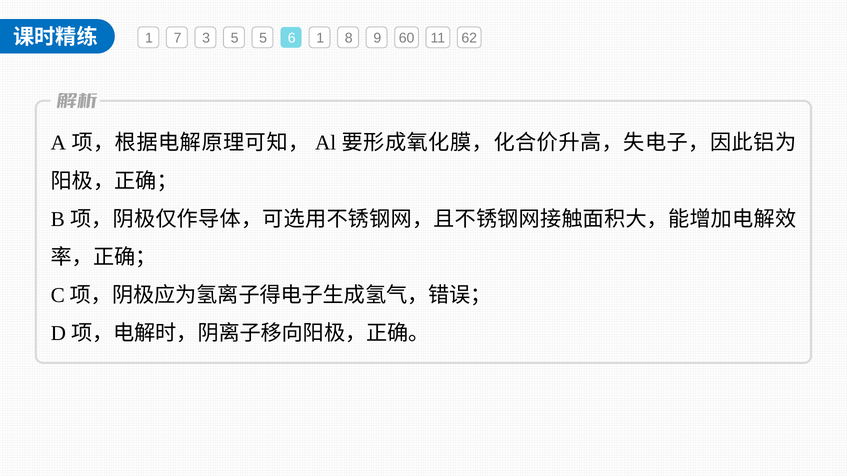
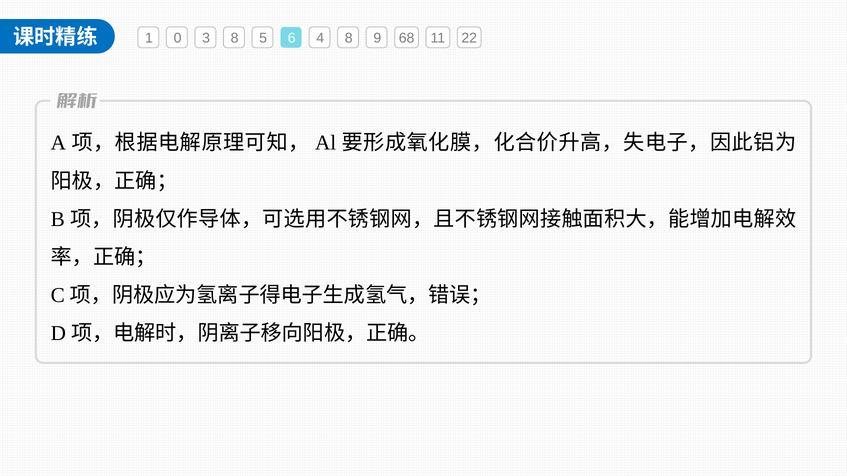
7: 7 -> 0 (178, 38)
3 5: 5 -> 8 (235, 38)
6 1: 1 -> 4 (320, 38)
60: 60 -> 68 (407, 38)
62: 62 -> 22 (469, 38)
